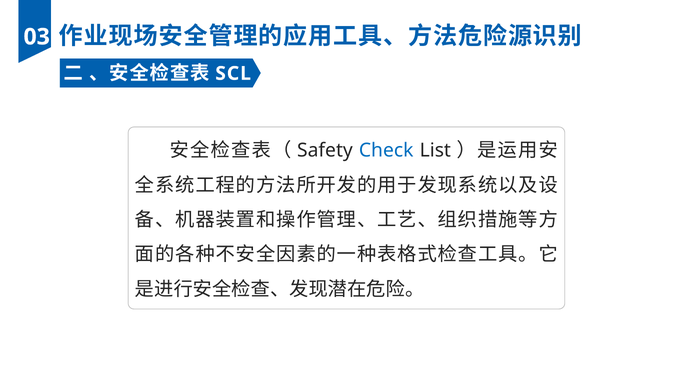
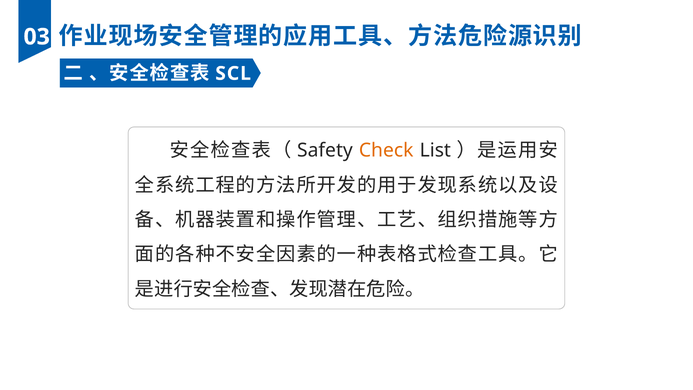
Check colour: blue -> orange (386, 150)
